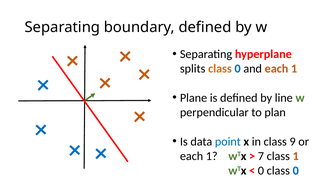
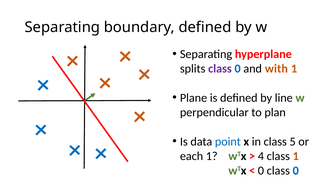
class colour: orange -> purple (220, 69)
and each: each -> with (276, 69)
9: 9 -> 5 (293, 141)
7: 7 -> 4 (261, 156)
